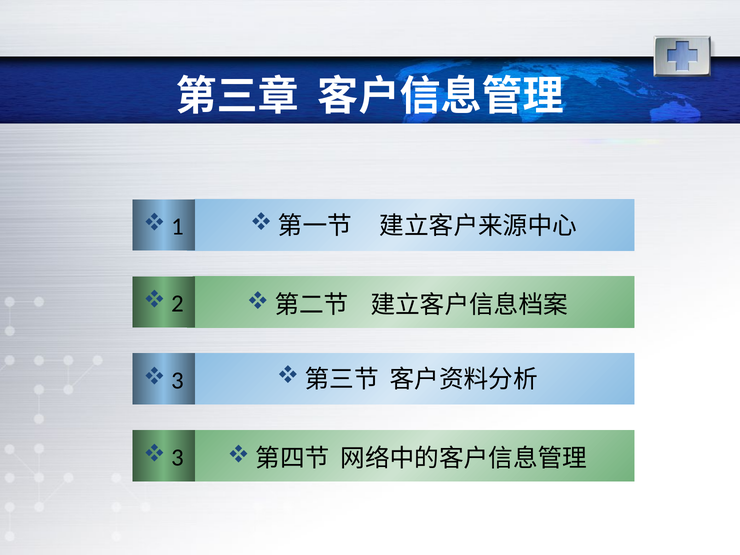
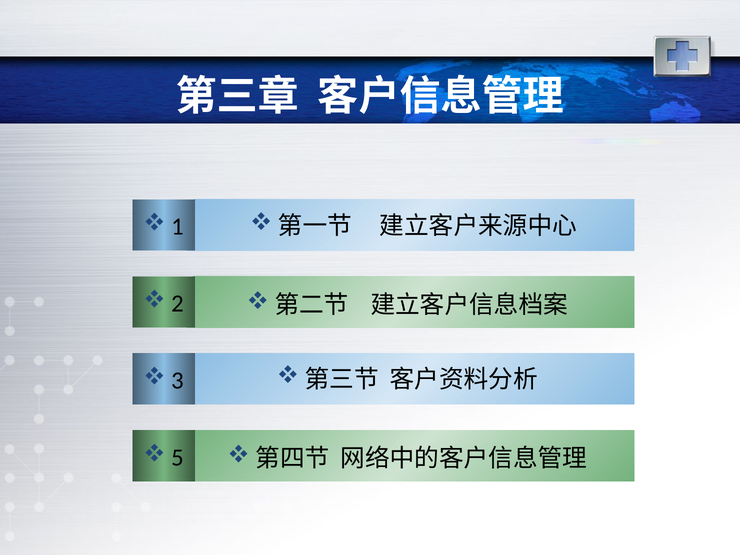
3: 3 -> 5 (177, 458)
